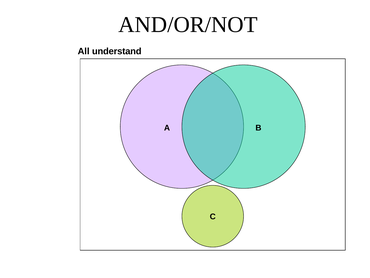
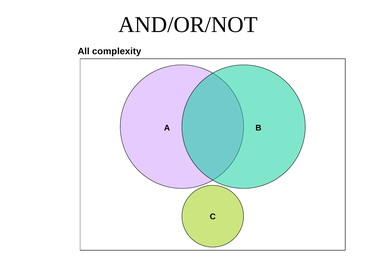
understand: understand -> complexity (117, 51)
